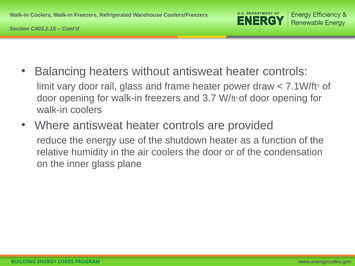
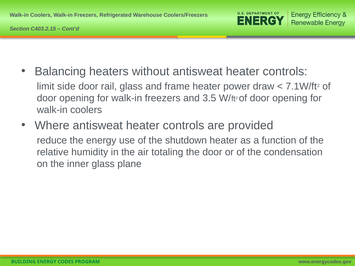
vary: vary -> side (66, 86)
3.7: 3.7 -> 3.5 (209, 98)
air coolers: coolers -> totaling (167, 152)
